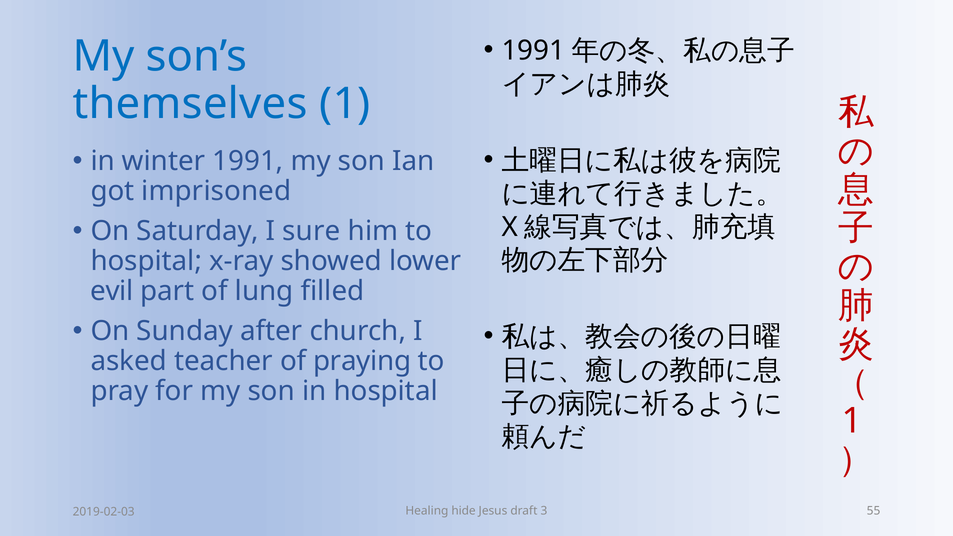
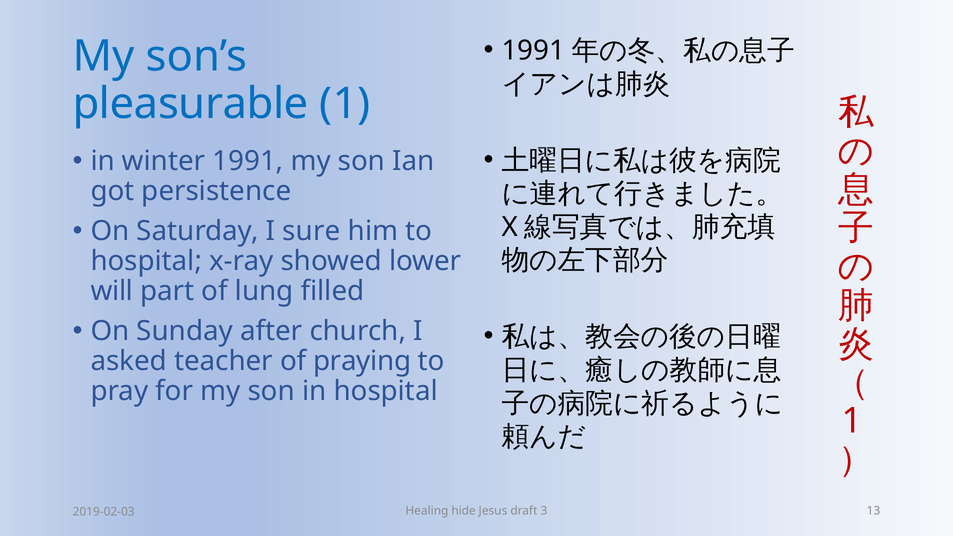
themselves: themselves -> pleasurable (191, 104)
imprisoned: imprisoned -> persistence (216, 191)
evil: evil -> will (112, 291)
55: 55 -> 13 (874, 511)
